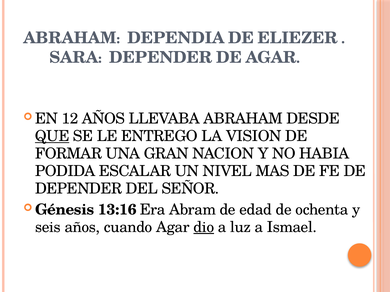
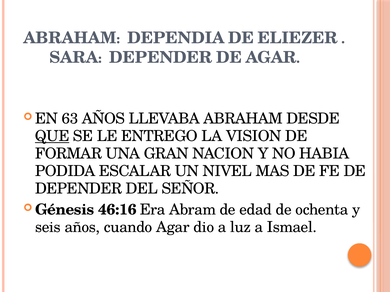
12: 12 -> 63 (70, 119)
13:16: 13:16 -> 46:16 (117, 210)
dio underline: present -> none (204, 227)
